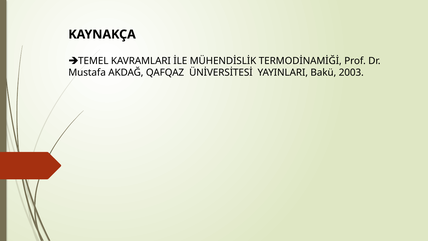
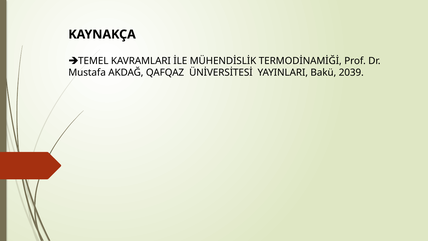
2003: 2003 -> 2039 (351, 73)
